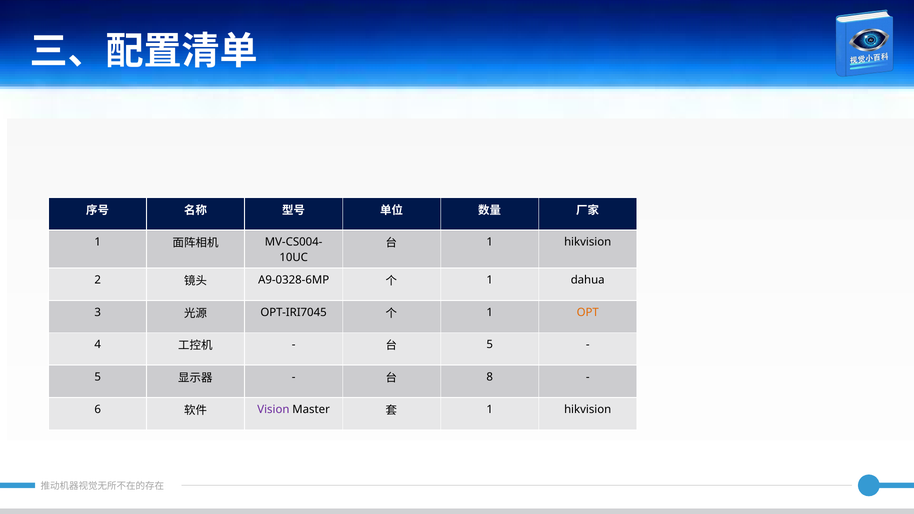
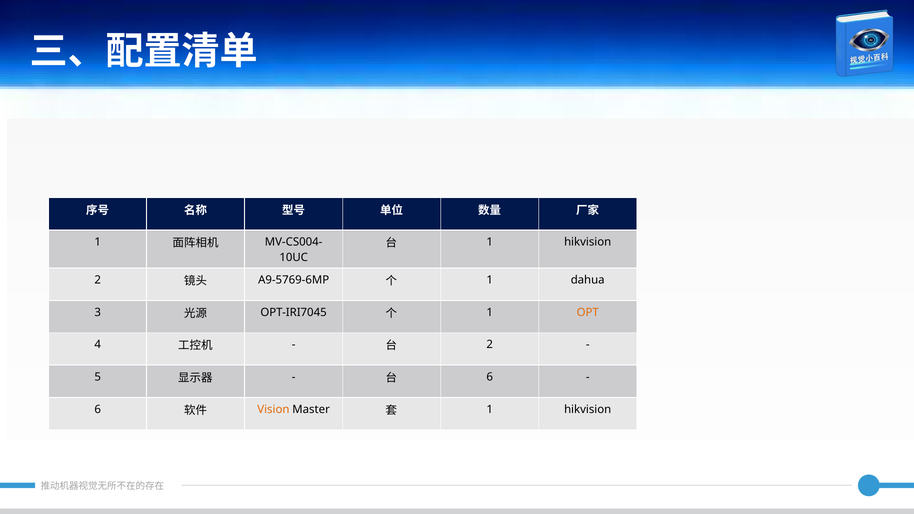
A9-0328-6MP: A9-0328-6MP -> A9-5769-6MP (294, 280)
5: 5 -> 2 (490, 345)
8: 8 -> 6 (490, 377)
Vision colour: purple -> orange (273, 409)
